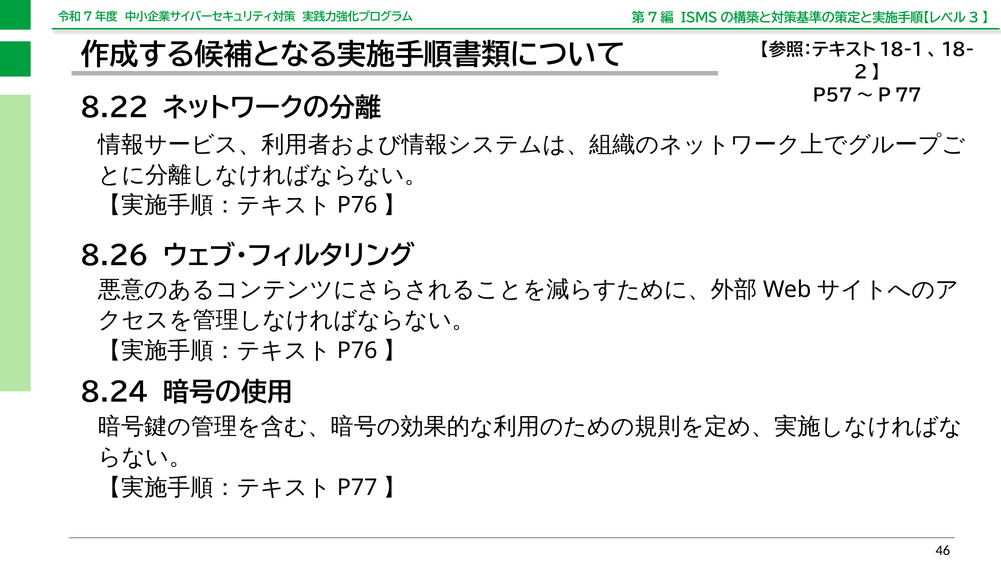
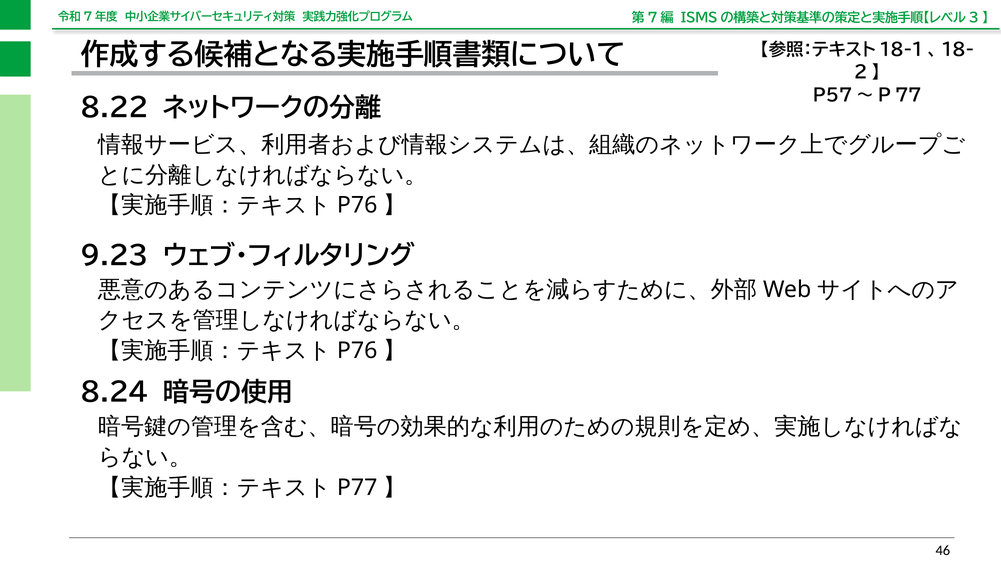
8.26: 8.26 -> 9.23 (115, 256)
